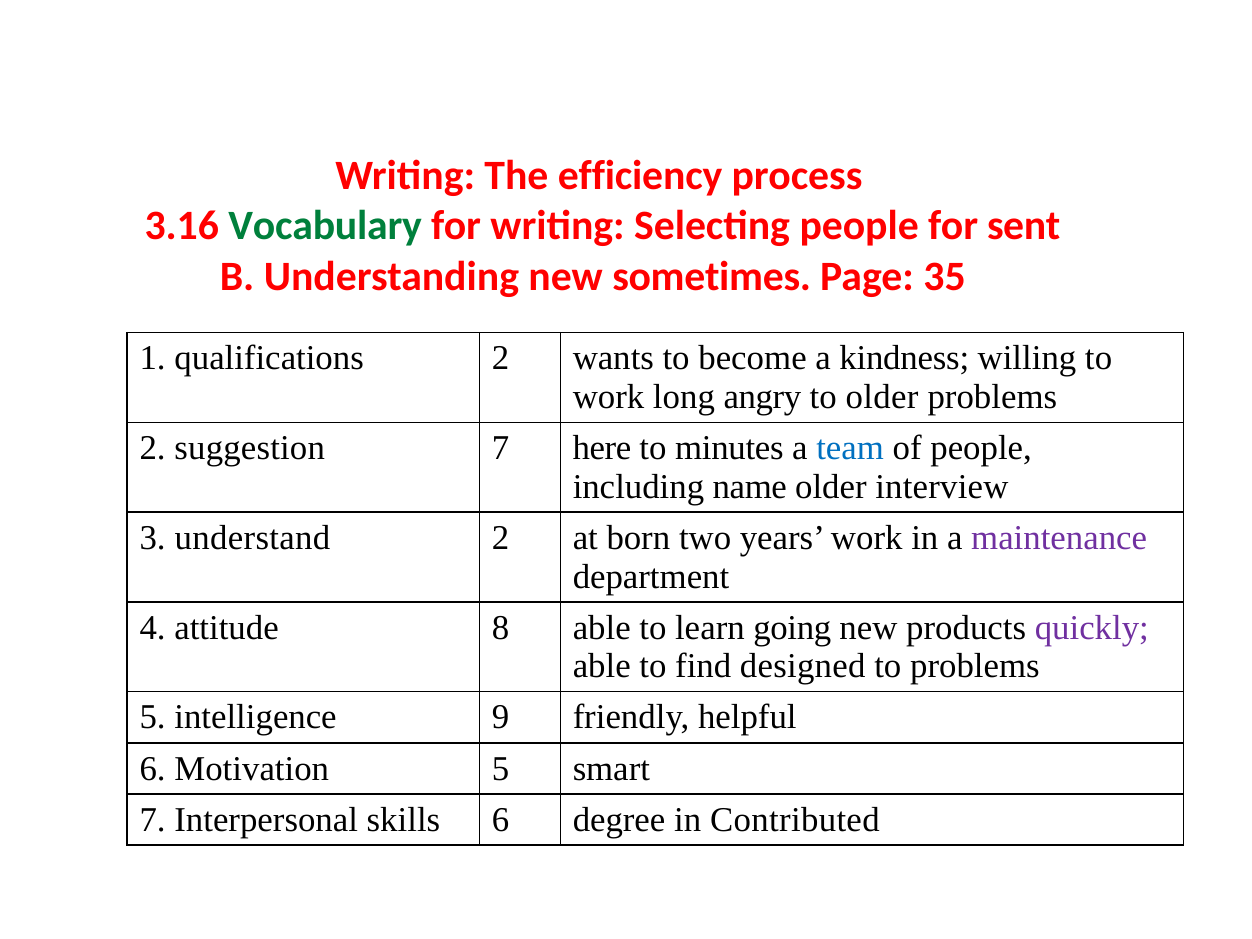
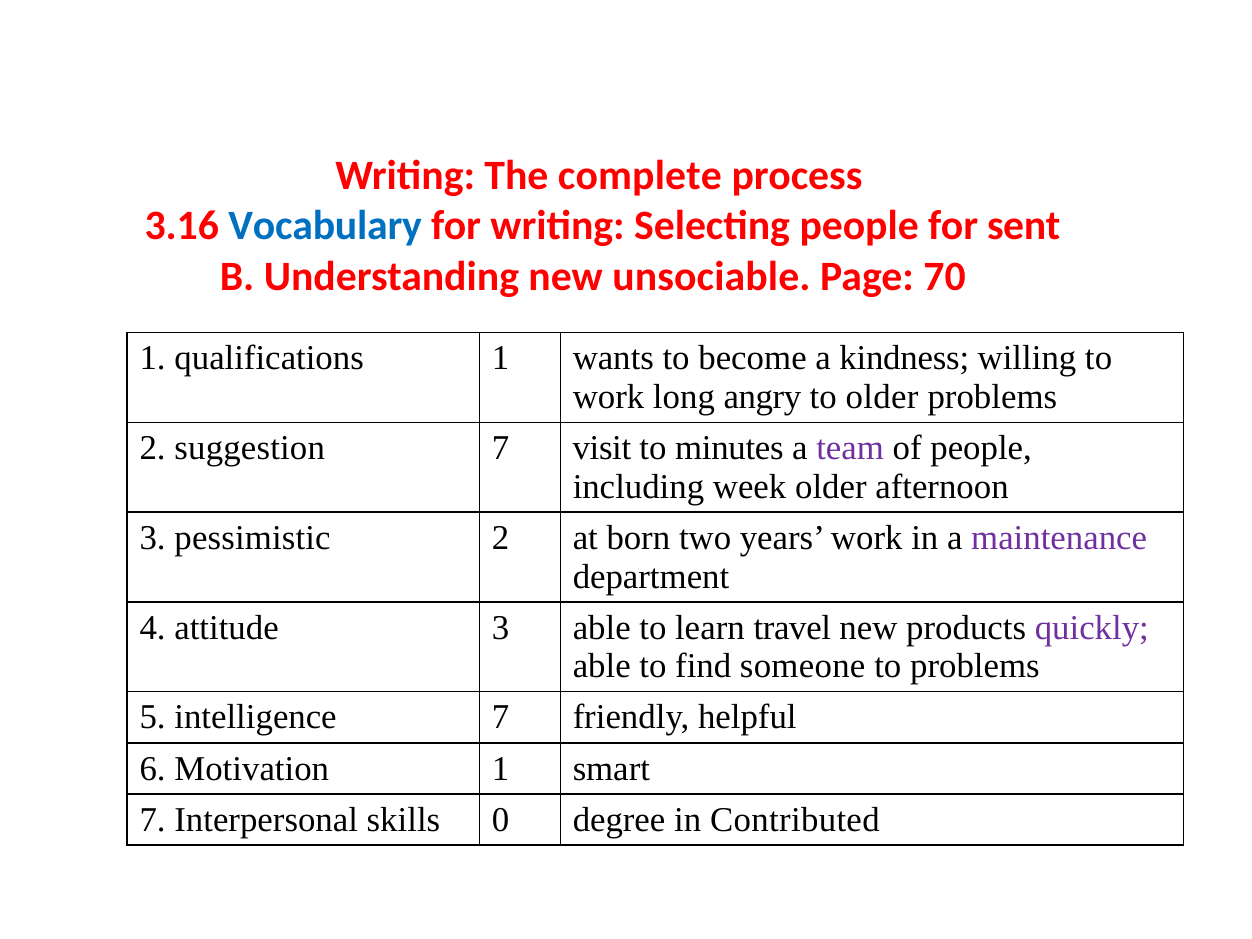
efficiency: efficiency -> complete (640, 176)
Vocabulary colour: green -> blue (325, 226)
sometimes: sometimes -> unsociable (711, 276)
35: 35 -> 70 (945, 276)
qualifications 2: 2 -> 1 (500, 358)
here: here -> visit (602, 448)
team colour: blue -> purple (850, 448)
name: name -> week (750, 487)
interview: interview -> afternoon (942, 487)
understand: understand -> pessimistic (253, 538)
attitude 8: 8 -> 3 (500, 628)
going: going -> travel (792, 628)
designed: designed -> someone (803, 666)
intelligence 9: 9 -> 7 (500, 717)
Motivation 5: 5 -> 1 (500, 769)
skills 6: 6 -> 0 (500, 820)
